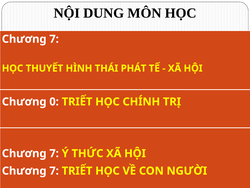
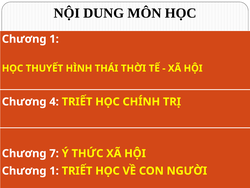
7: 7 -> 1 (54, 39)
PHÁT: PHÁT -> THỜI (133, 68)
0: 0 -> 4 (54, 101)
7: 7 -> 1 (54, 170)
